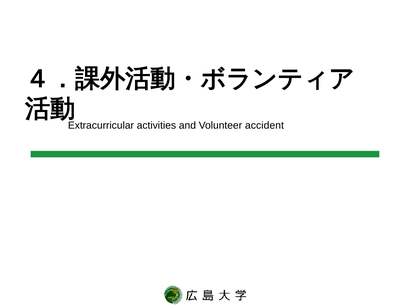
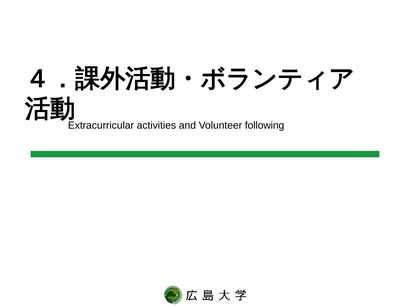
accident: accident -> following (265, 125)
